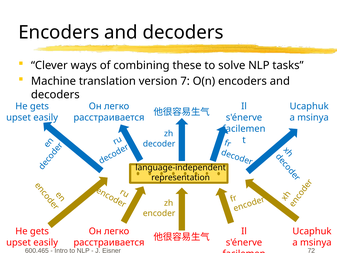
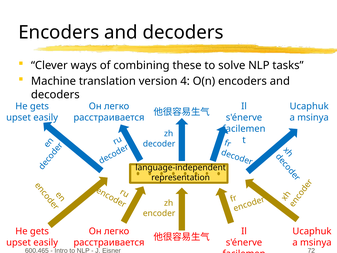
7: 7 -> 4 (185, 81)
